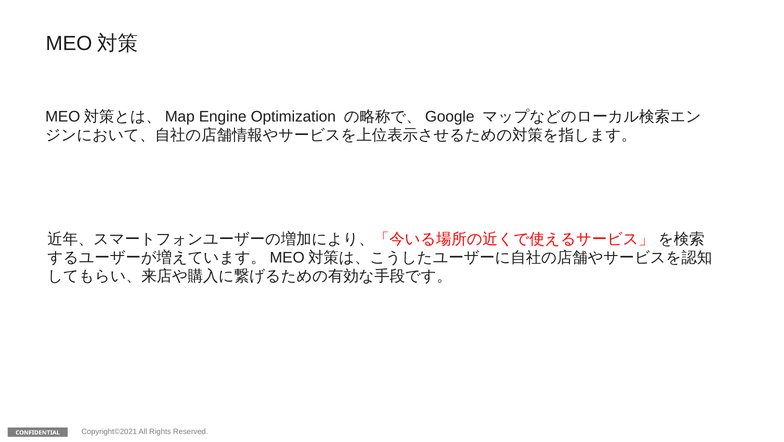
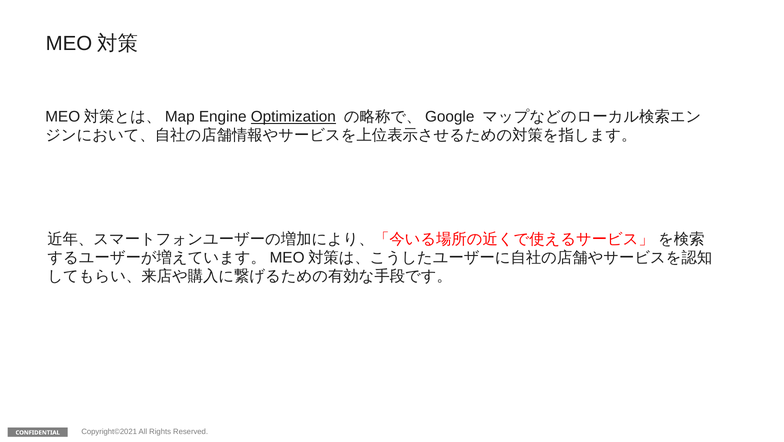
Optimization underline: none -> present (293, 117)
